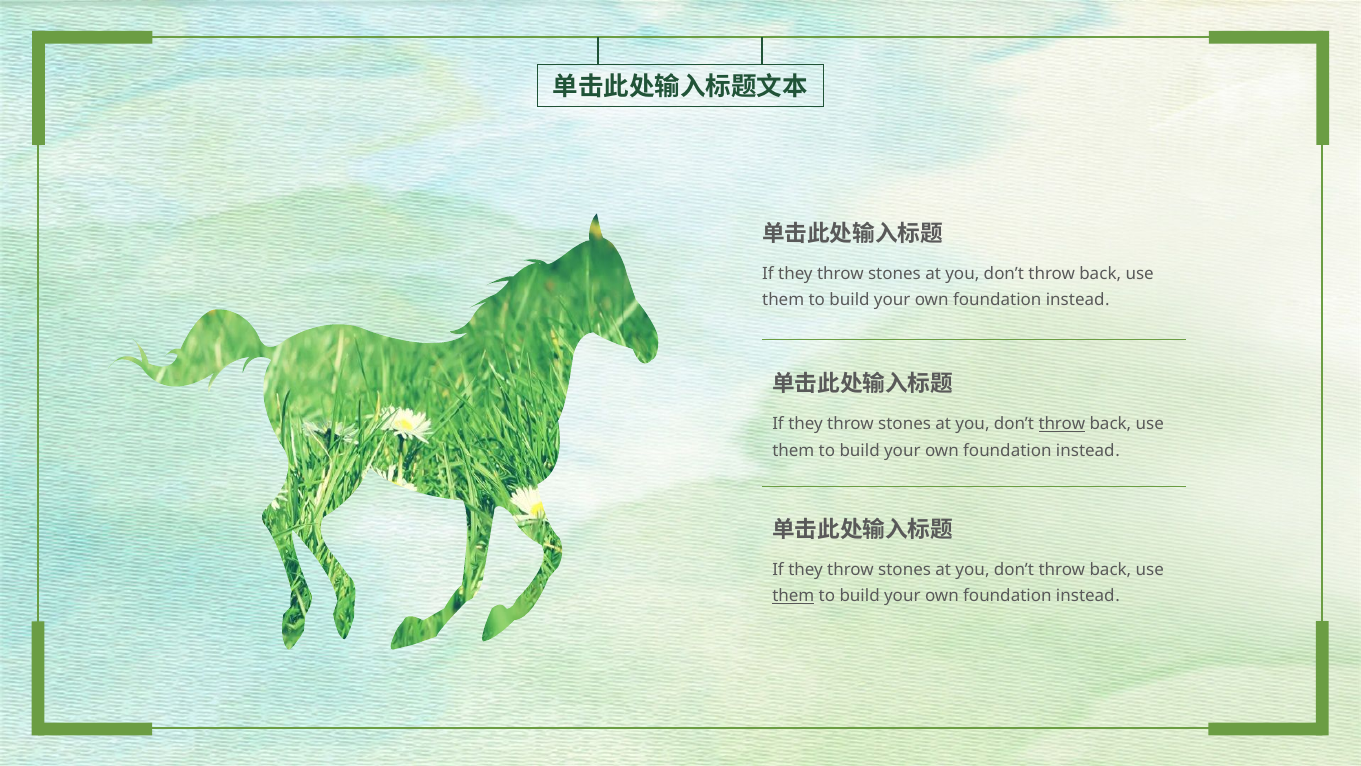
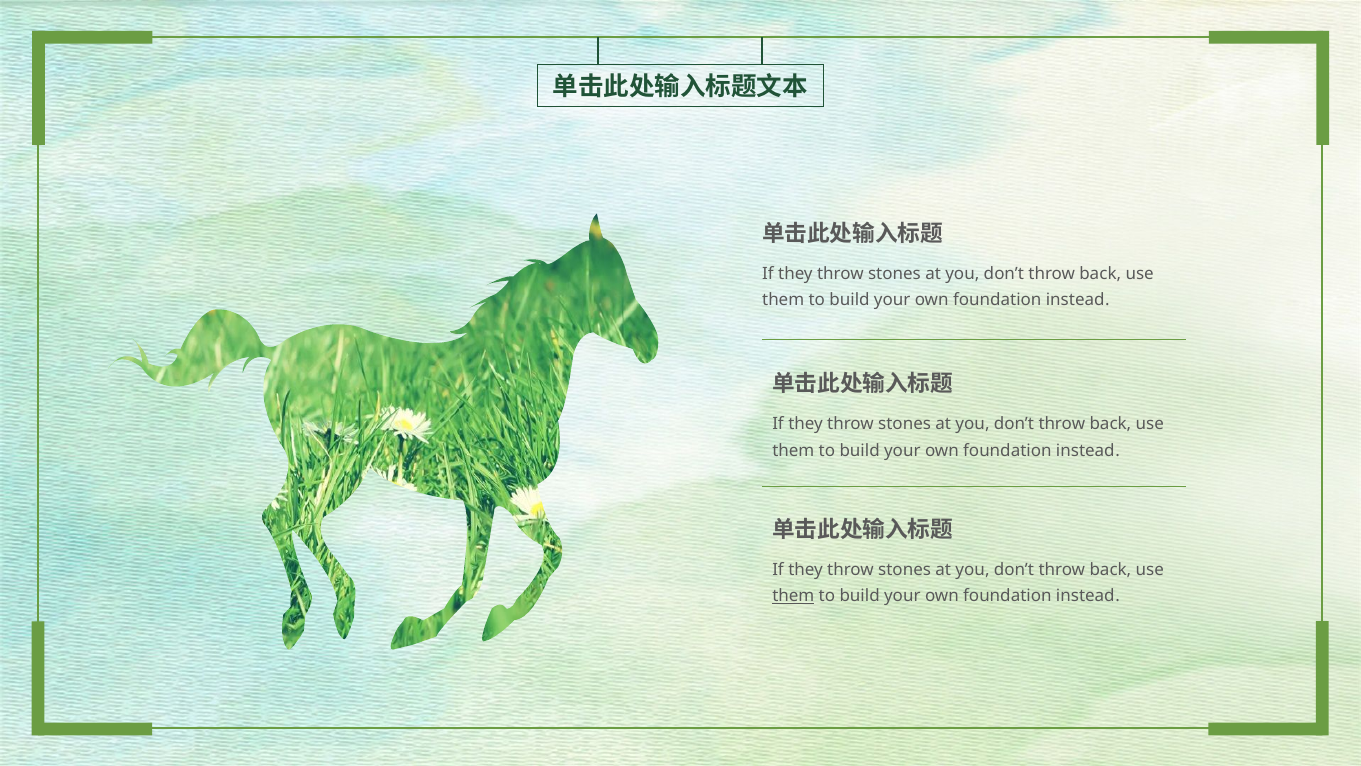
throw underline: present -> none (1062, 424)
